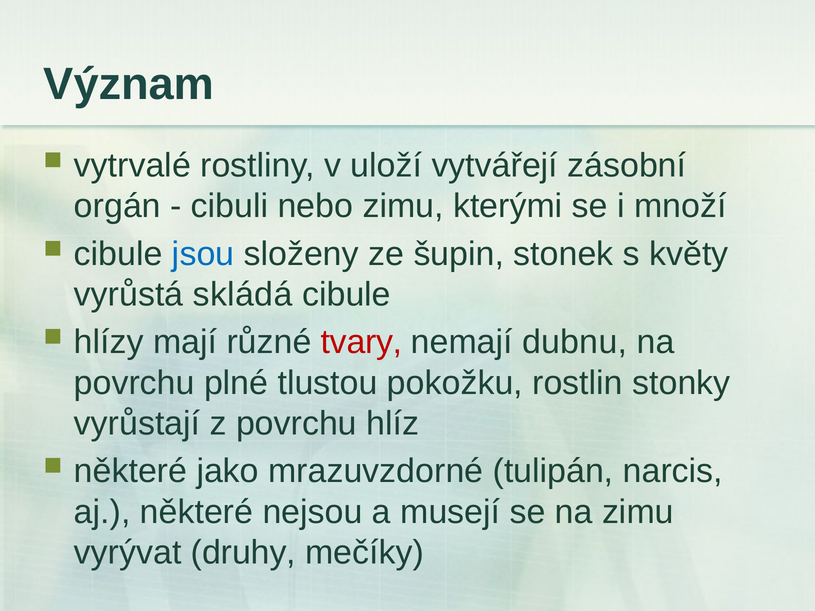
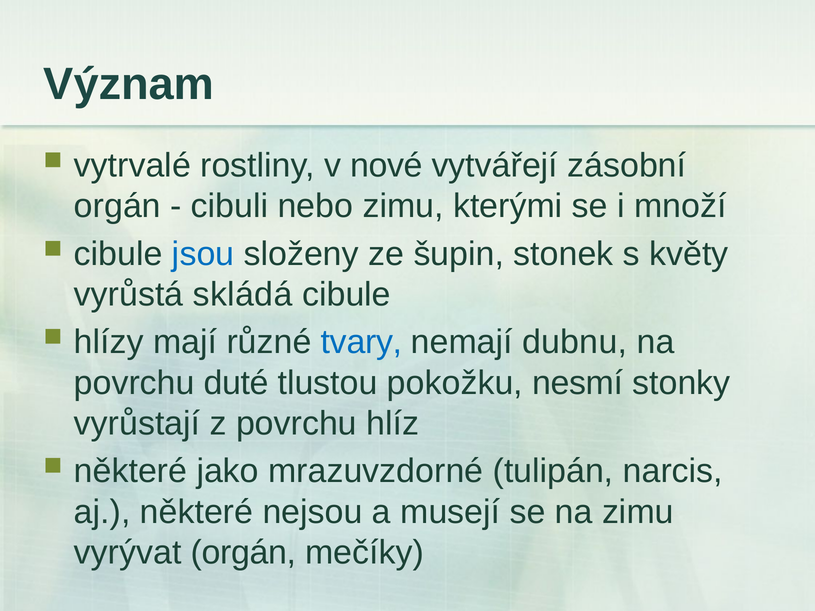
uloží: uloží -> nové (386, 166)
tvary colour: red -> blue (361, 342)
plné: plné -> duté (236, 383)
rostlin: rostlin -> nesmí (578, 383)
vyrývat druhy: druhy -> orgán (243, 553)
